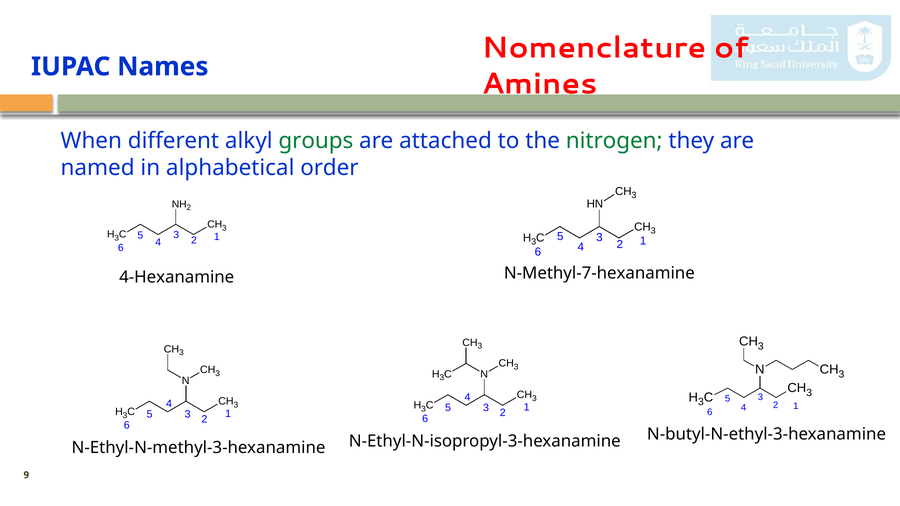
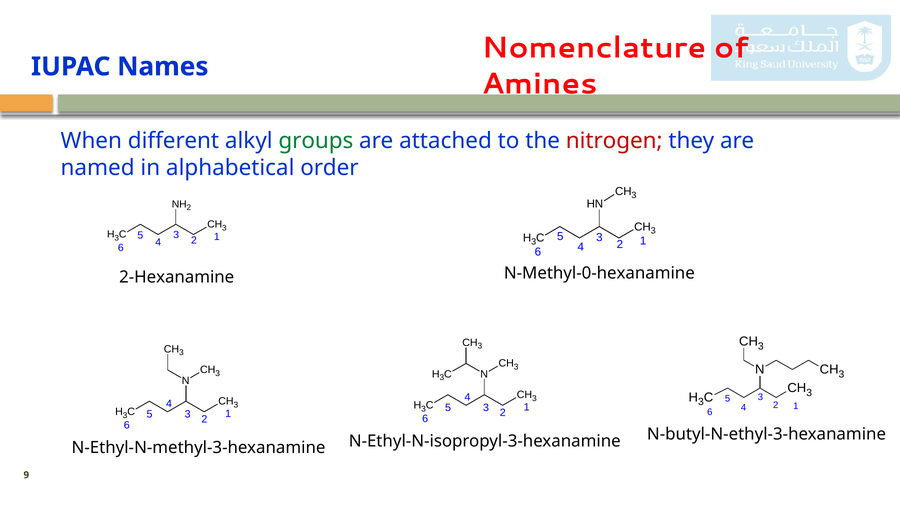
nitrogen colour: green -> red (614, 141)
N-Methyl-7-hexanamine: N-Methyl-7-hexanamine -> N-Methyl-0-hexanamine (599, 273)
4-Hexanamine: 4-Hexanamine -> 2-Hexanamine (177, 277)
